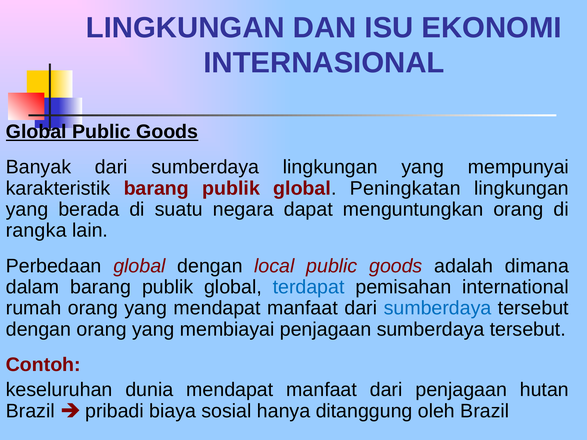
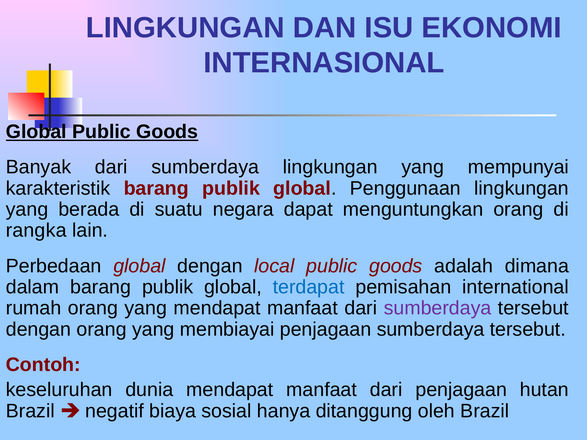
Peningkatan: Peningkatan -> Penggunaan (405, 188)
sumberdaya colour: blue -> purple (438, 308)
pribadi: pribadi -> negatif (114, 411)
